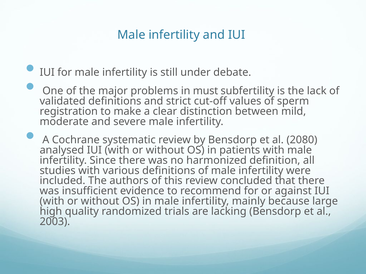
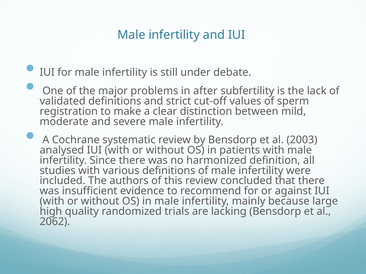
must: must -> after (205, 91)
2080: 2080 -> 2003 (302, 140)
2003: 2003 -> 2062 (55, 222)
